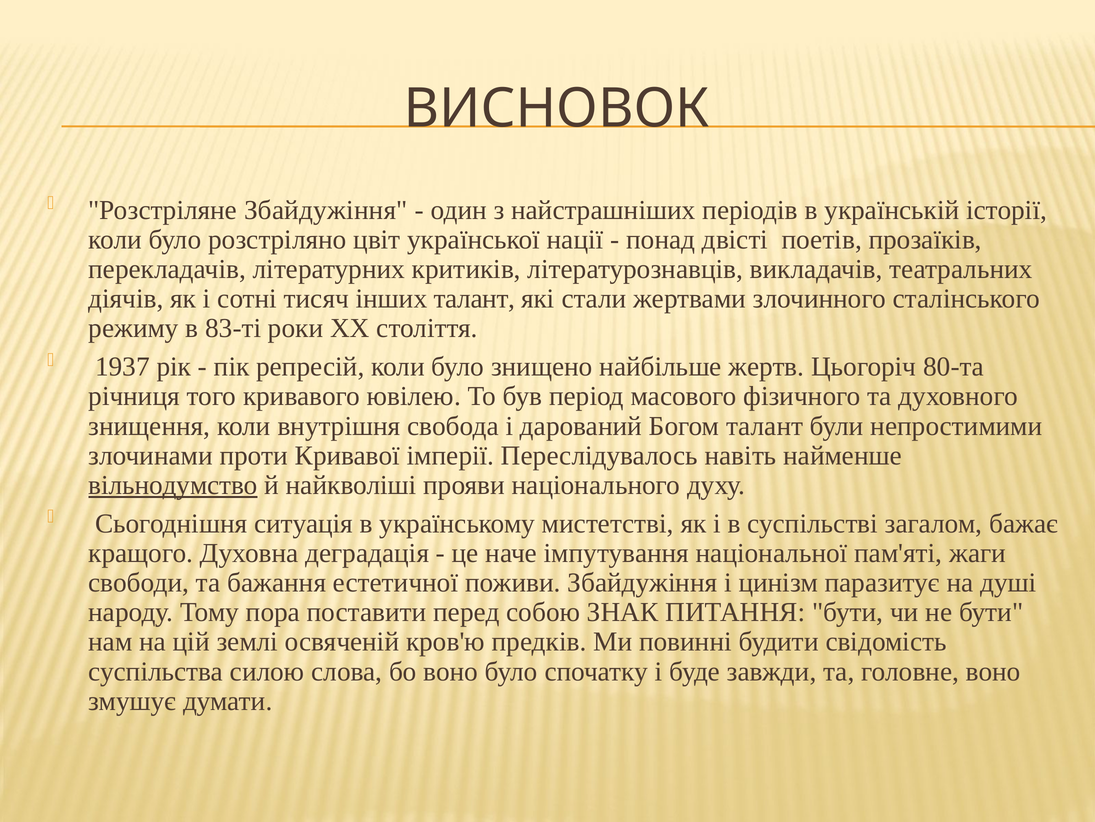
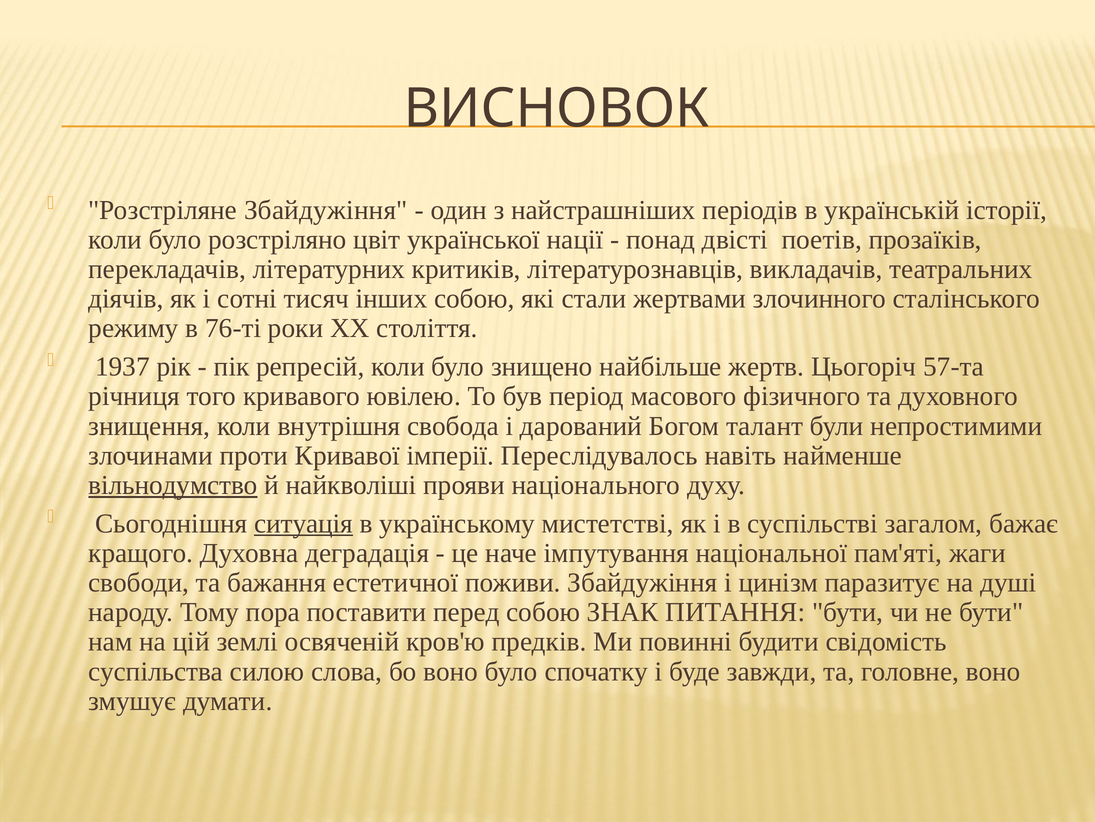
інших талант: талант -> собою (474, 299)
83-ті: 83-ті -> 76-ті (233, 328)
80-та: 80-та -> 57-та (953, 366)
ситуація underline: none -> present (304, 523)
